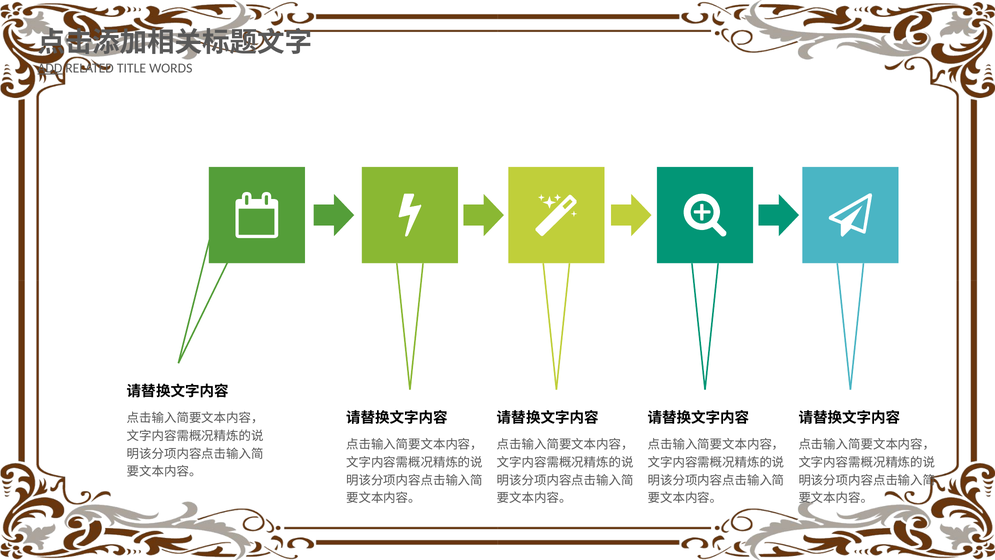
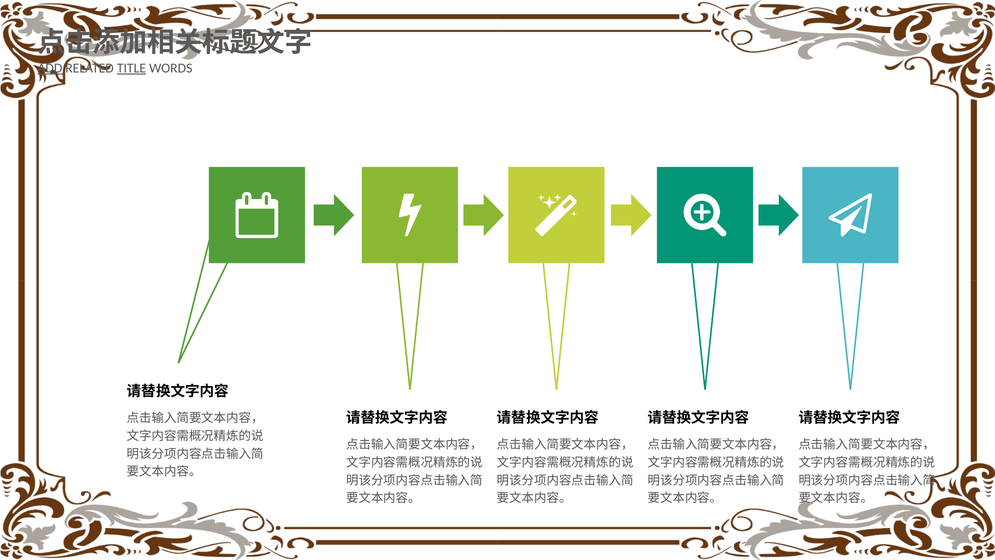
TITLE underline: none -> present (131, 68)
